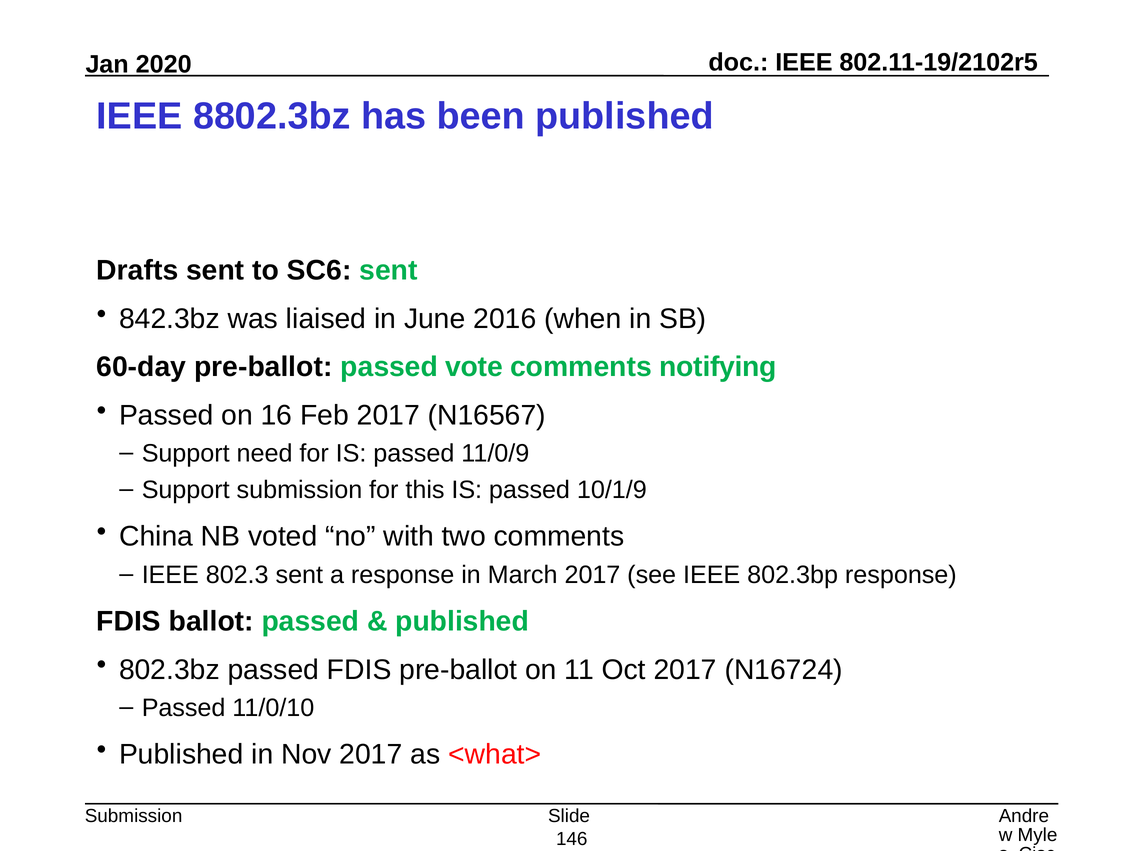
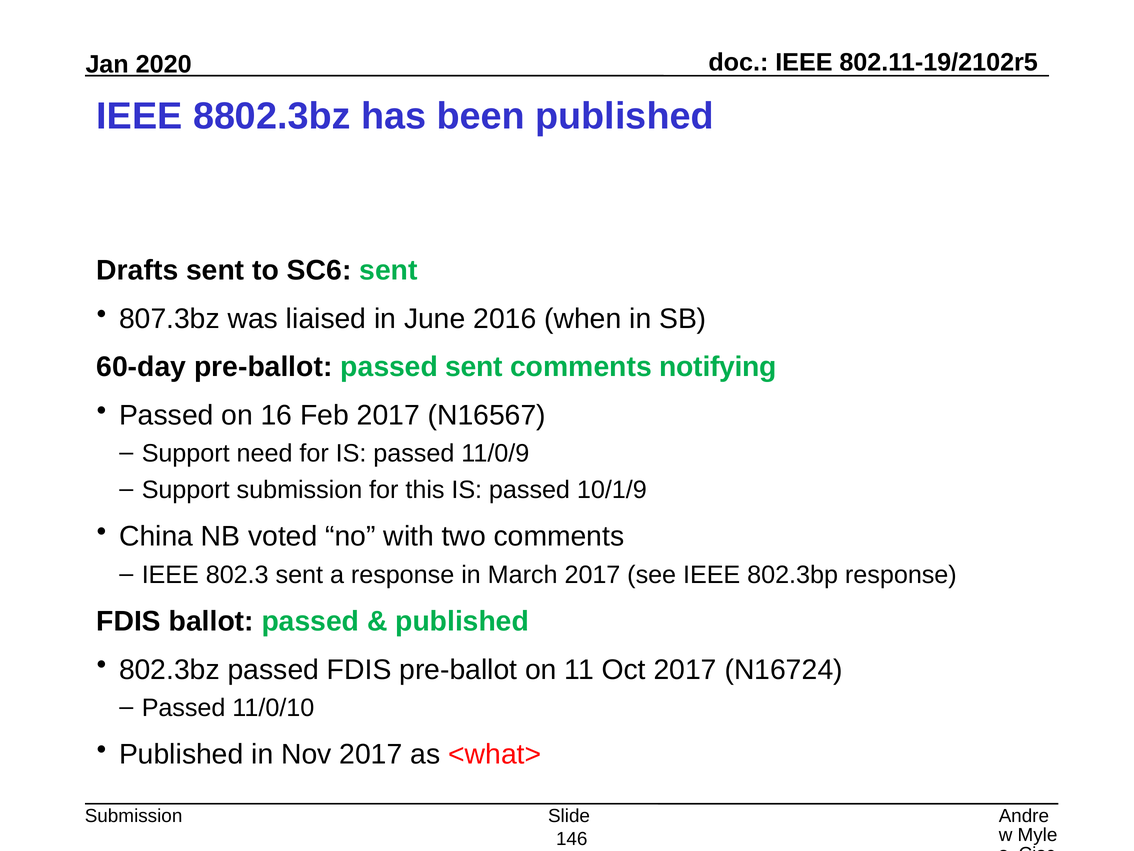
842.3bz: 842.3bz -> 807.3bz (169, 319)
passed vote: vote -> sent (474, 367)
